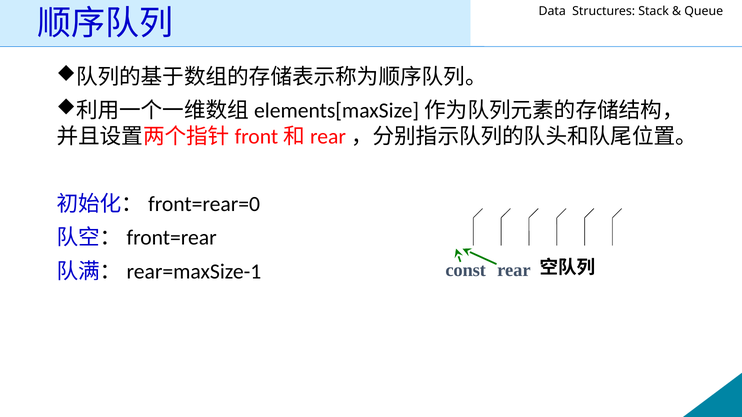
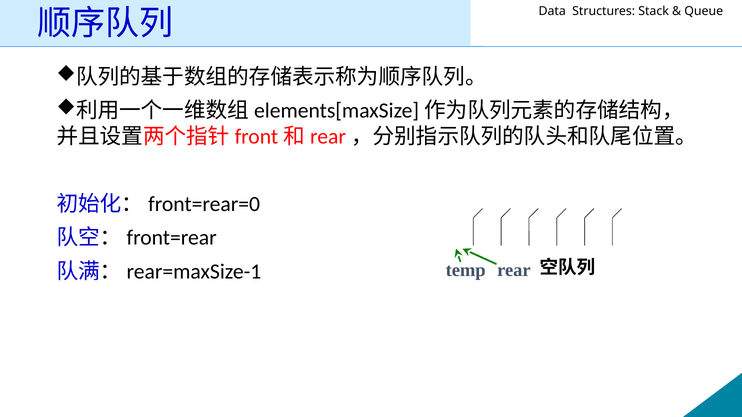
const: const -> temp (466, 270)
